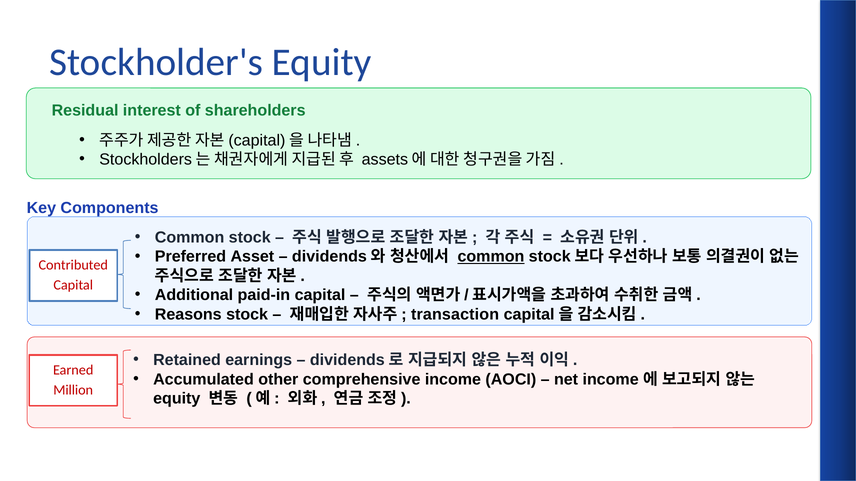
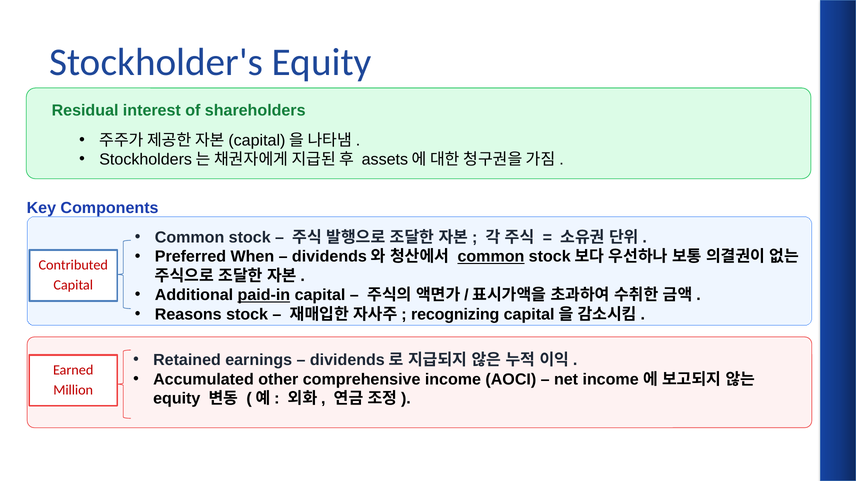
Asset: Asset -> When (252, 257)
paid-in underline: none -> present (264, 295)
transaction: transaction -> recognizing (455, 315)
